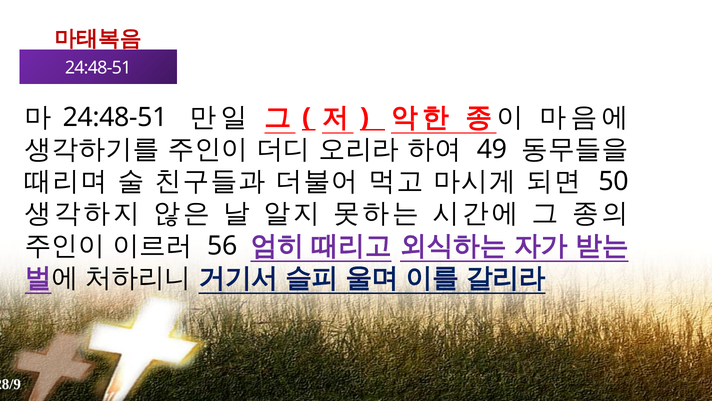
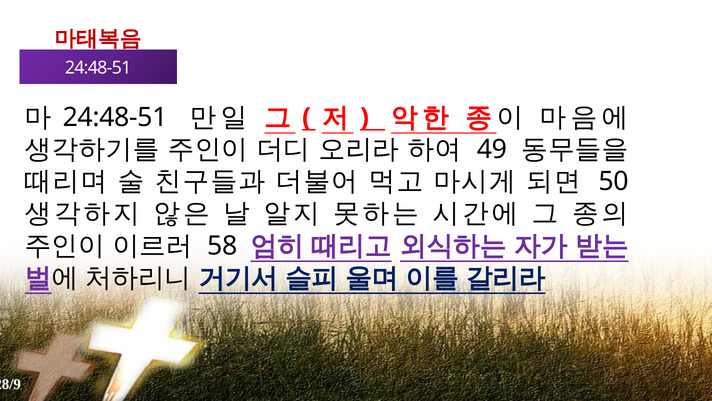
56: 56 -> 58 (222, 245)
